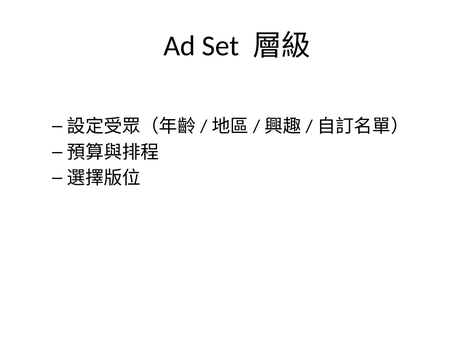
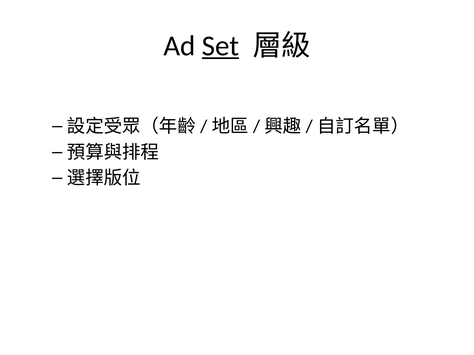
Set underline: none -> present (220, 46)
